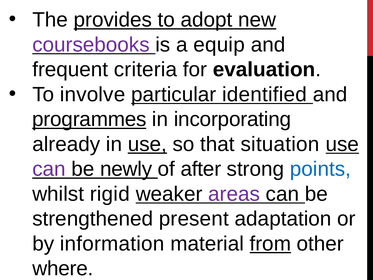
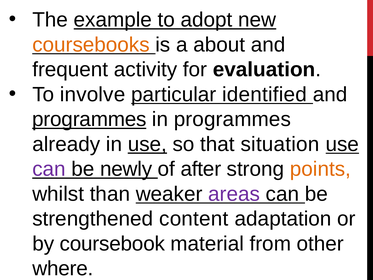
provides: provides -> example (113, 20)
coursebooks colour: purple -> orange (91, 45)
equip: equip -> about (219, 45)
criteria: criteria -> activity (146, 69)
in incorporating: incorporating -> programmes (232, 119)
points colour: blue -> orange (320, 169)
rigid: rigid -> than (110, 194)
present: present -> content (194, 219)
information: information -> coursebook (112, 244)
from underline: present -> none (270, 244)
